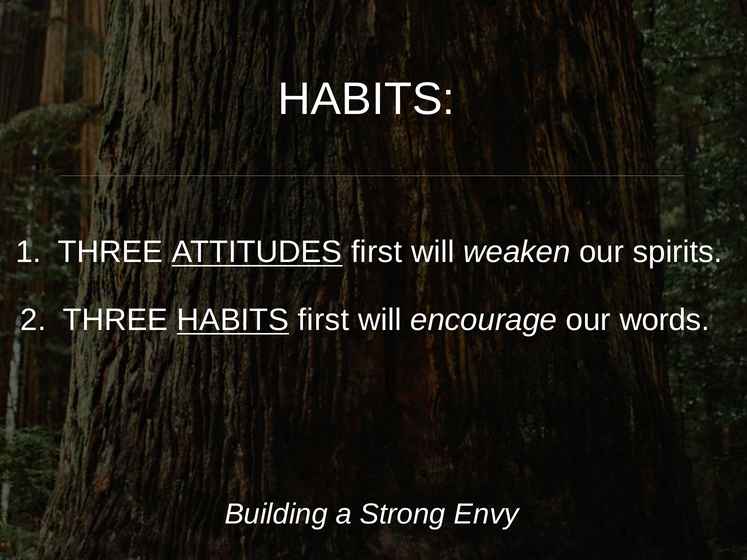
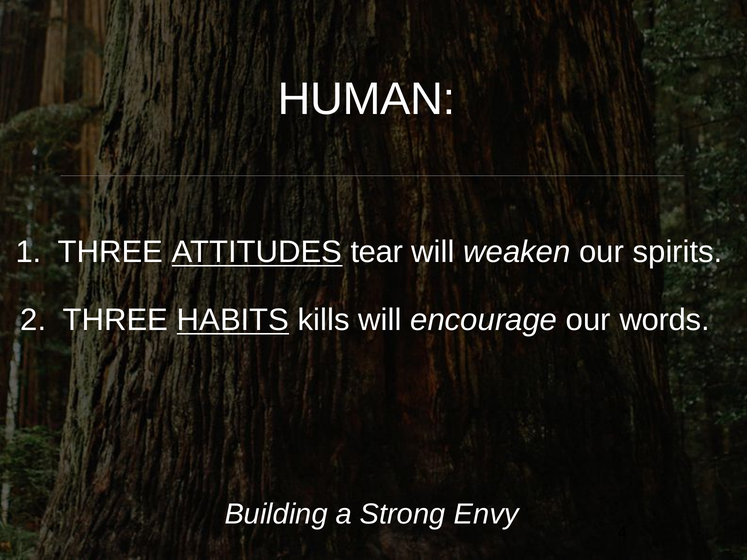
HABITS: HABITS -> HUMAN (367, 99)
ATTITUDES first: first -> tear (377, 252)
HABITS first: first -> kills (324, 320)
